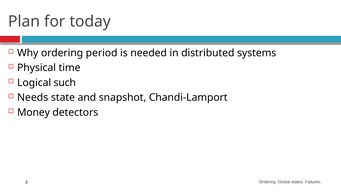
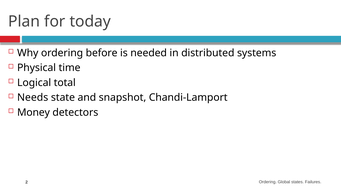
period: period -> before (102, 53)
such: such -> total (65, 83)
